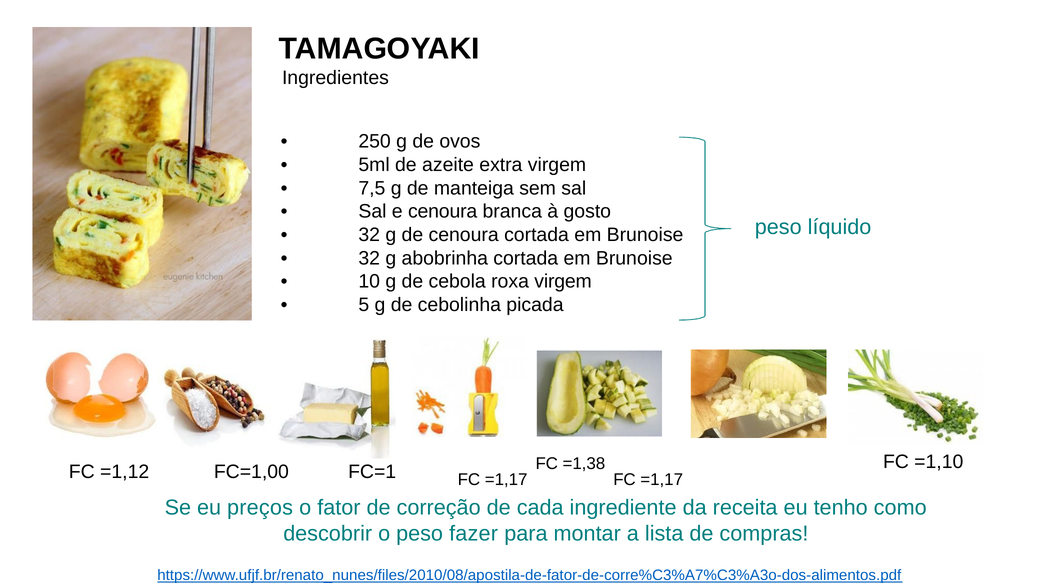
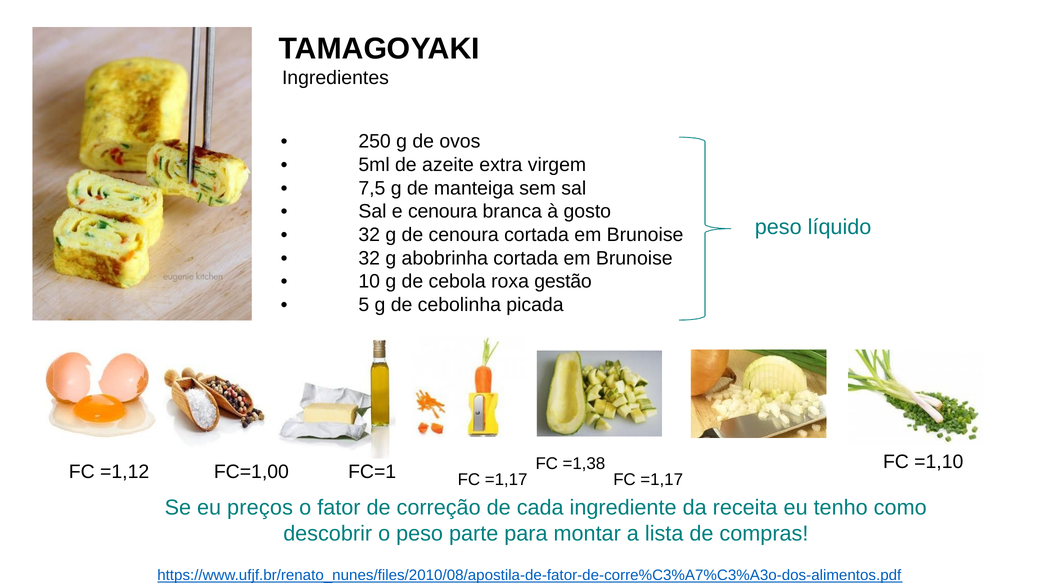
roxa virgem: virgem -> gestão (563, 282)
fazer: fazer -> parte (474, 534)
